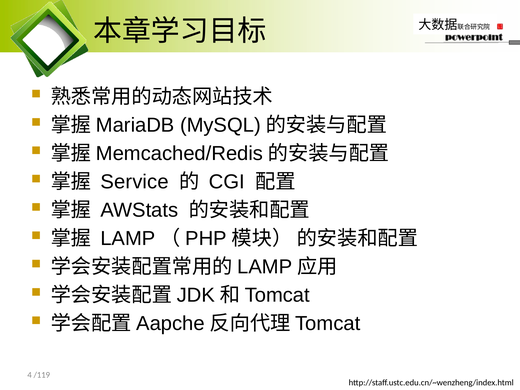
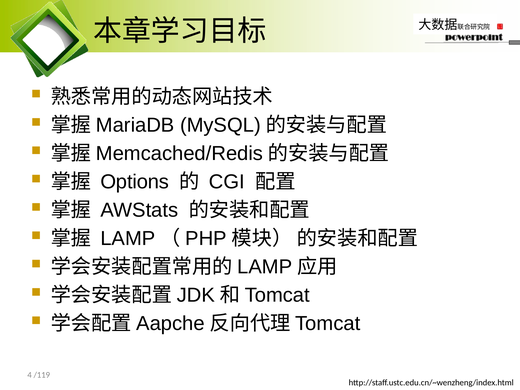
Service: Service -> Options (135, 182)
